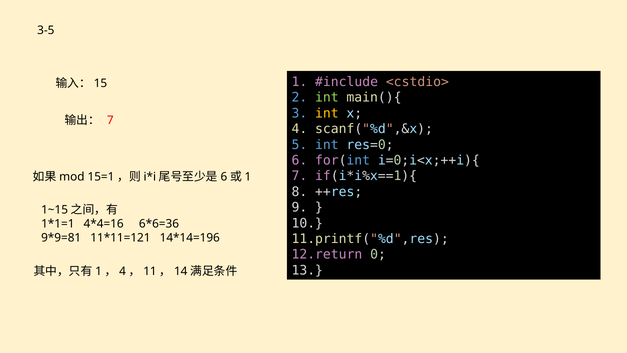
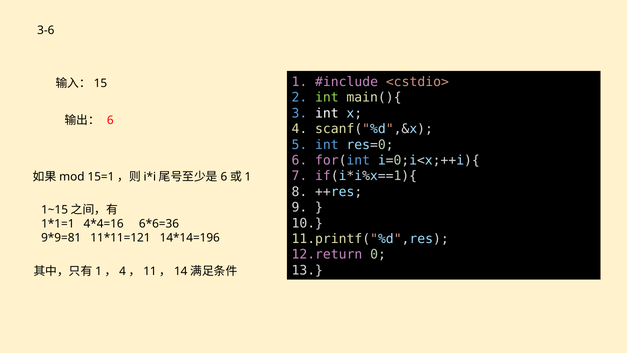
3-5: 3-5 -> 3-6 (46, 30)
int colour: yellow -> white (327, 113)
7: 7 -> 6 (110, 120)
